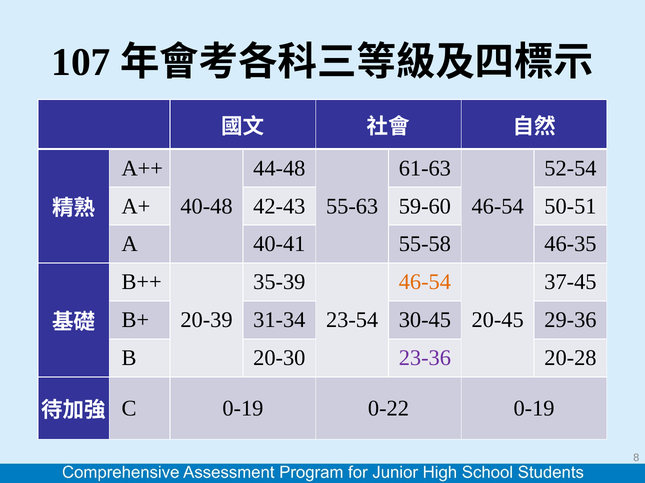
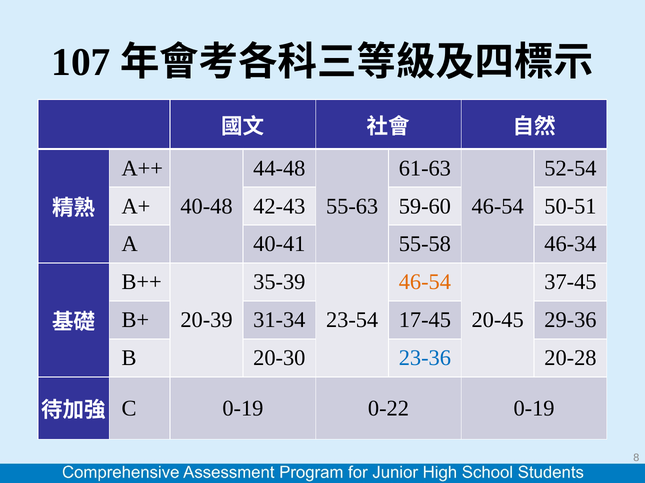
46-35: 46-35 -> 46-34 (570, 244)
30-45: 30-45 -> 17-45 (425, 321)
23-36 colour: purple -> blue (425, 359)
